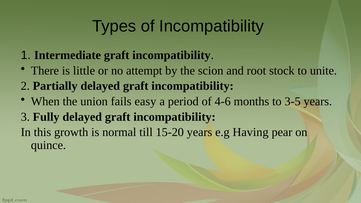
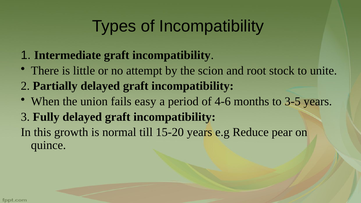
Having: Having -> Reduce (251, 132)
